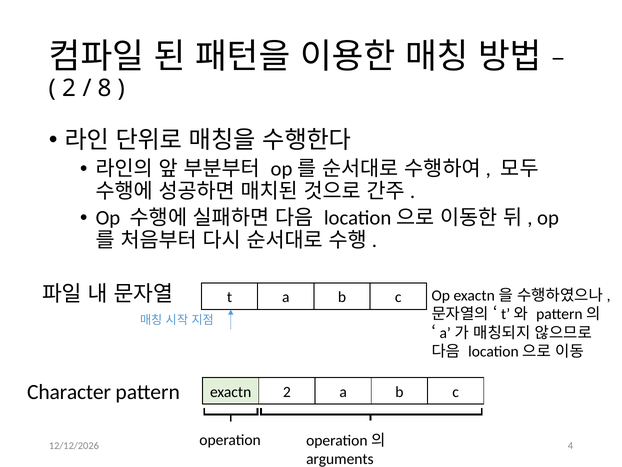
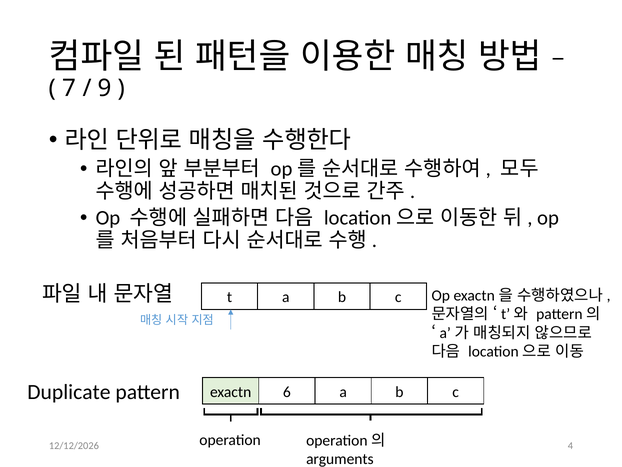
2: 2 -> 7 (69, 88)
8: 8 -> 9 (105, 88)
Character: Character -> Duplicate (69, 392)
exactn 2: 2 -> 6 (287, 392)
